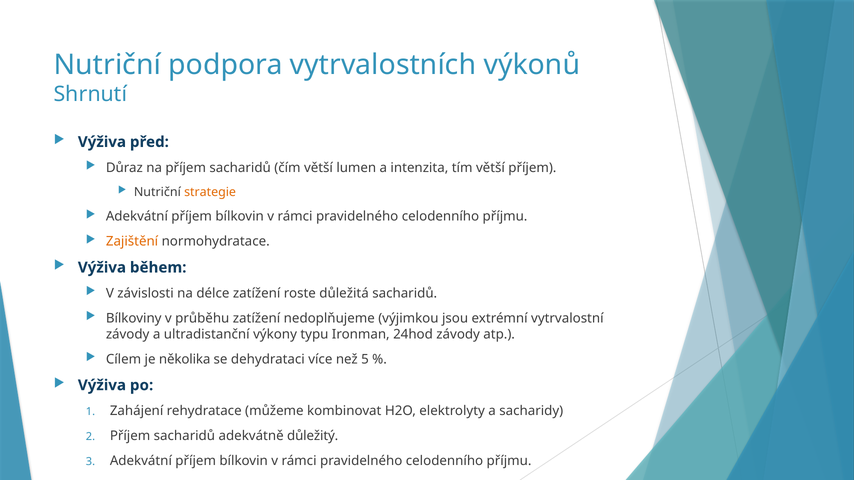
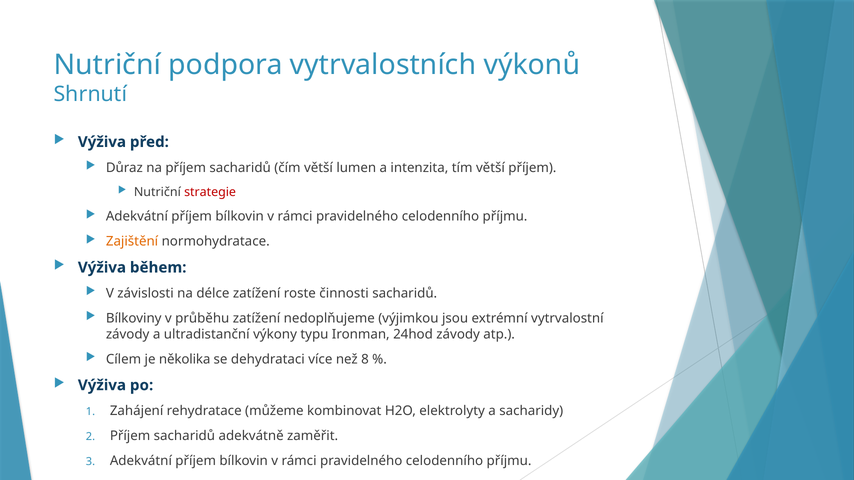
strategie colour: orange -> red (210, 192)
důležitá: důležitá -> činnosti (344, 294)
5: 5 -> 8 (365, 359)
důležitý: důležitý -> zaměřit (313, 436)
